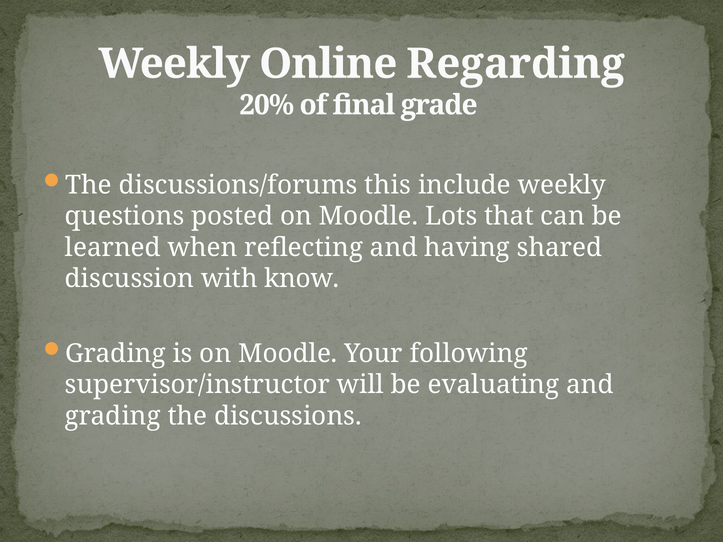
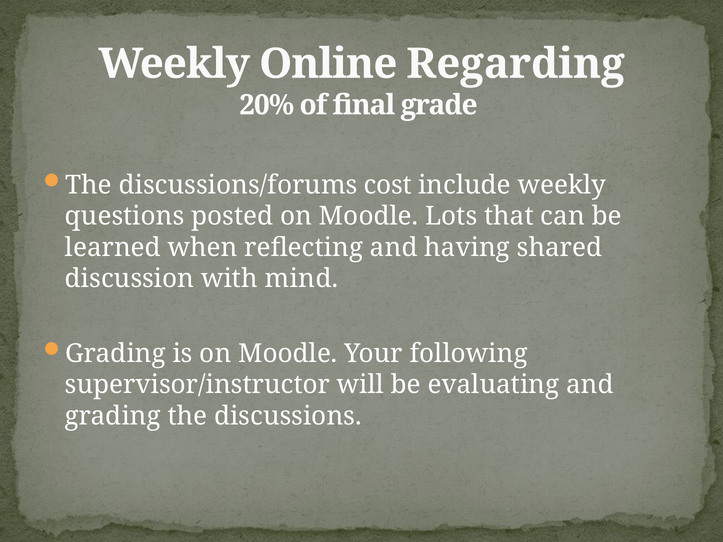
this: this -> cost (388, 185)
know: know -> mind (302, 279)
